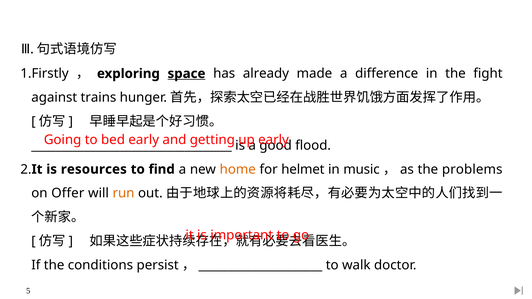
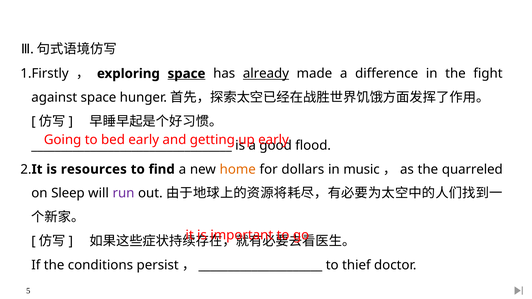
already underline: none -> present (266, 74)
against trains: trains -> space (98, 98)
helmet: helmet -> dollars (303, 169)
problems: problems -> quarreled (472, 169)
Offer: Offer -> Sleep (68, 193)
run colour: orange -> purple (123, 193)
walk: walk -> thief (356, 265)
